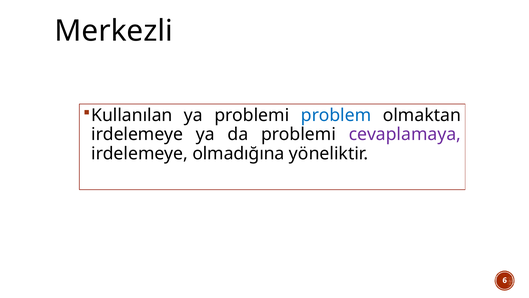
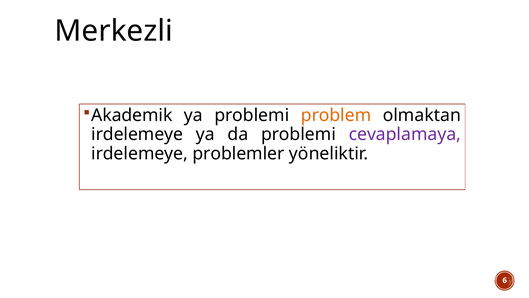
Kullanılan: Kullanılan -> Akademik (132, 115)
problem colour: blue -> orange (336, 115)
olmadığına: olmadığına -> problemler (238, 153)
